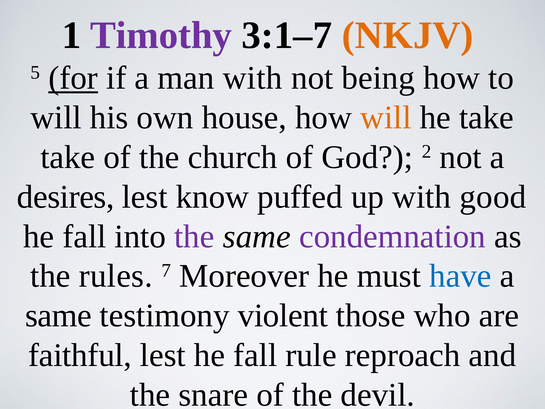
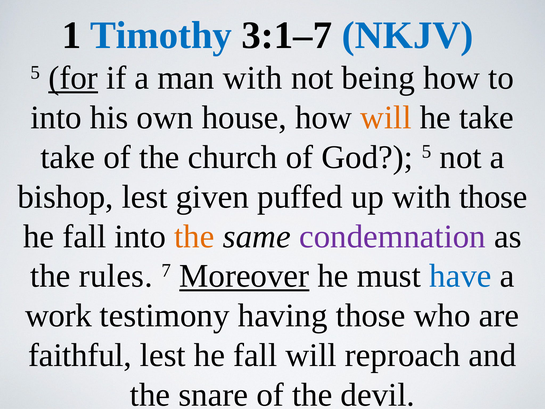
Timothy colour: purple -> blue (161, 35)
NKJV colour: orange -> blue (408, 35)
will: will -> into (56, 118)
God 2: 2 -> 5 (427, 151)
desires: desires -> bishop (65, 197)
know: know -> given (212, 197)
with good: good -> those (493, 197)
the colour: purple -> orange (194, 236)
Moreover underline: none -> present (244, 276)
same: same -> work (58, 316)
violent: violent -> having (283, 316)
fall rule: rule -> will (311, 355)
